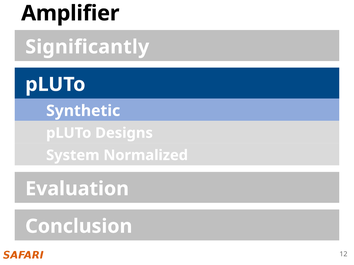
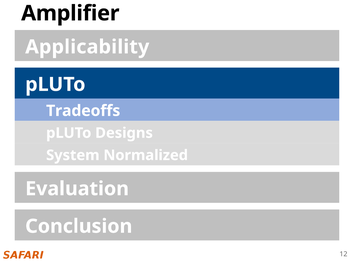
Significantly: Significantly -> Applicability (87, 47)
Synthetic: Synthetic -> Tradeoffs (83, 111)
